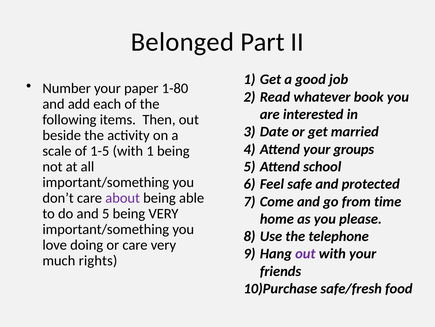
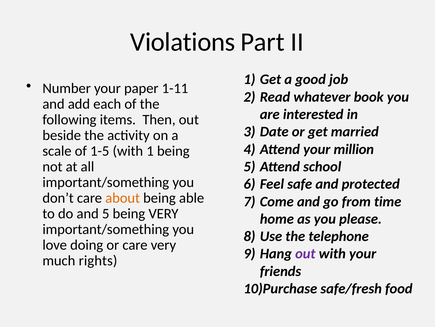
Belonged: Belonged -> Violations (183, 42)
1-80: 1-80 -> 1-11 (175, 88)
groups: groups -> million (354, 149)
about colour: purple -> orange (123, 198)
